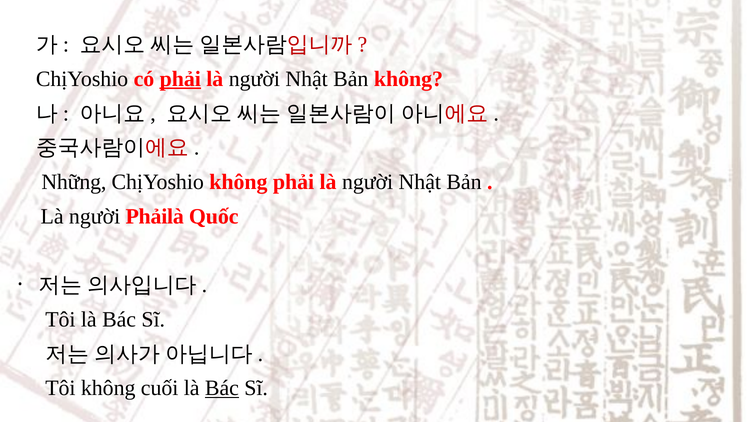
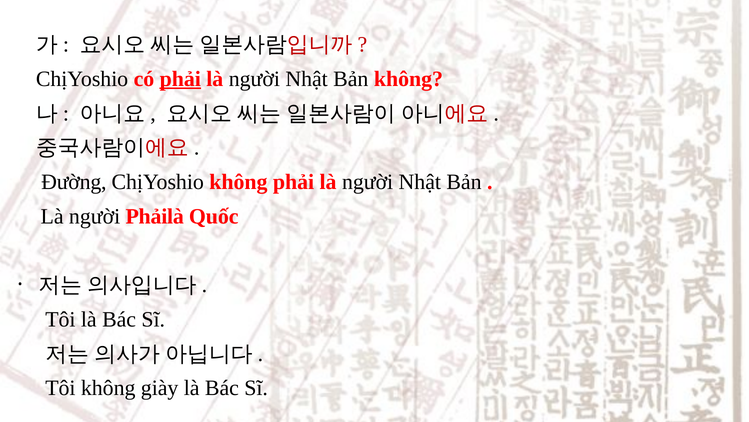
Những: Những -> Đường (74, 182)
cuối: cuối -> giày (160, 388)
Bác underline: present -> none (222, 388)
